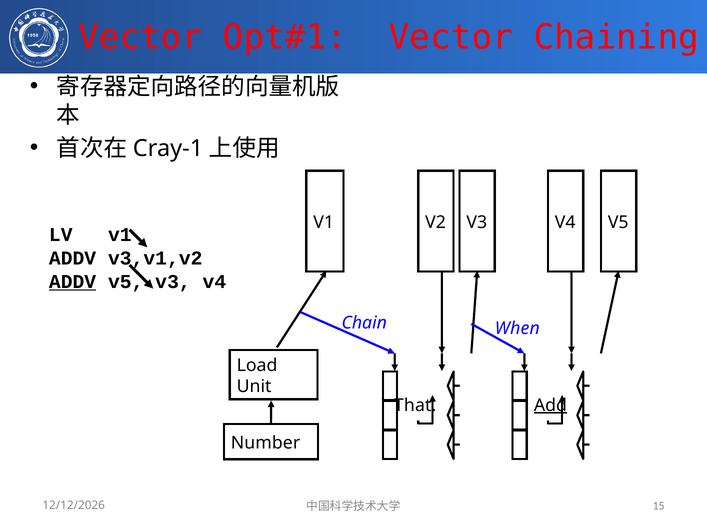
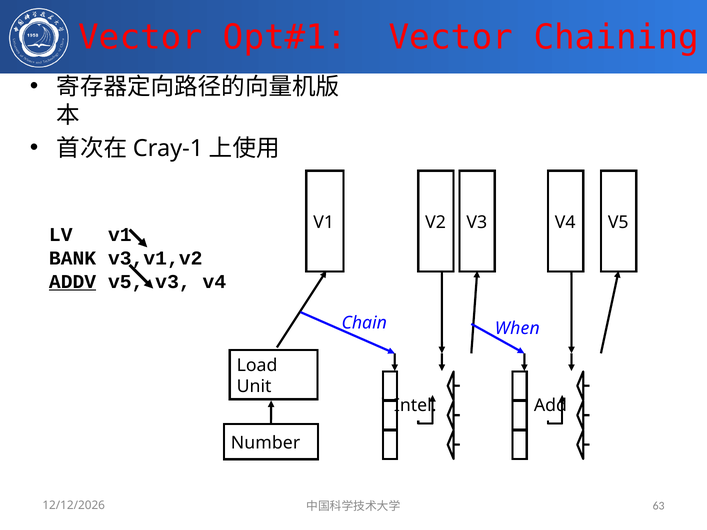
ADDV: ADDV -> BANK (73, 258)
That: That -> Intel (415, 405)
Add underline: present -> none (550, 405)
15: 15 -> 63 (659, 506)
